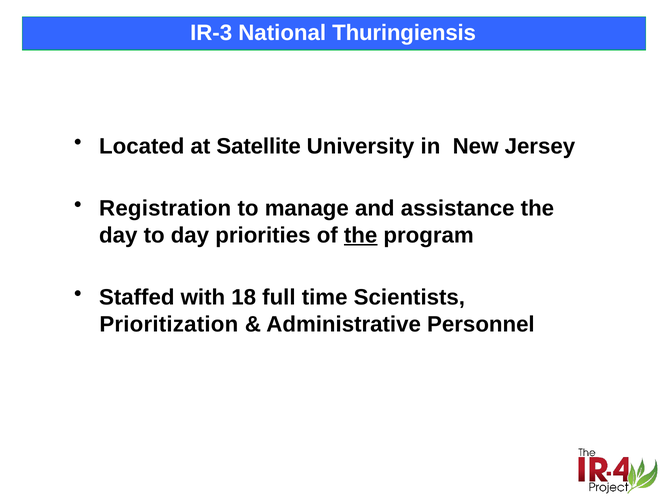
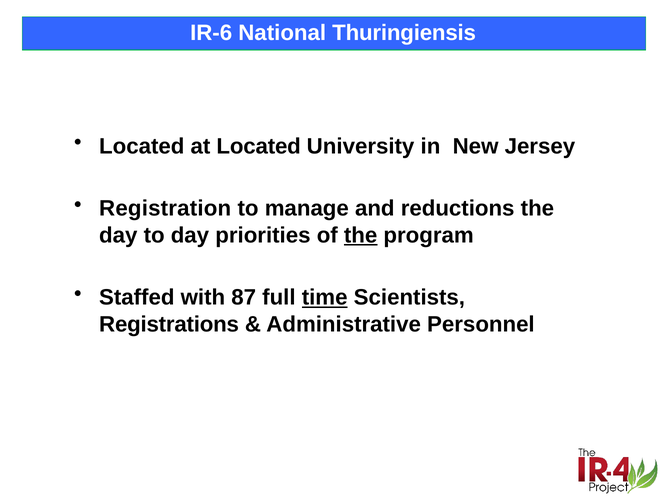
IR-3: IR-3 -> IR-6 (211, 33)
at Satellite: Satellite -> Located (259, 146)
assistance: assistance -> reductions (458, 209)
18: 18 -> 87 (244, 298)
time underline: none -> present (325, 298)
Prioritization: Prioritization -> Registrations (169, 324)
